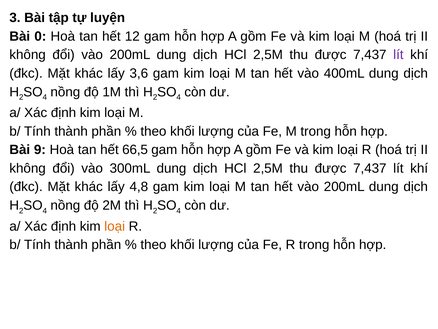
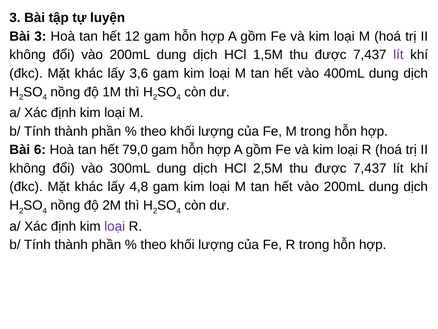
Bài 0: 0 -> 3 (40, 36)
2,5M: 2,5M -> 1,5M (268, 55)
9: 9 -> 6 (40, 150)
66,5: 66,5 -> 79,0 (135, 150)
loại colour: orange -> purple (115, 226)
